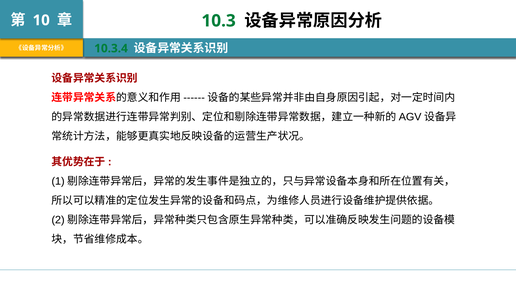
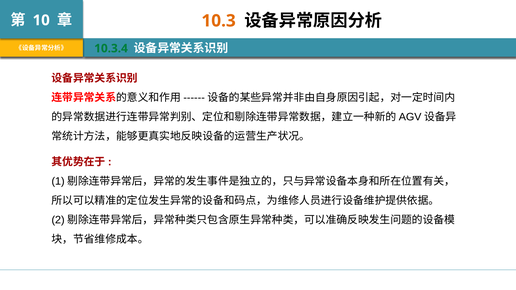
10.3 colour: green -> orange (219, 21)
